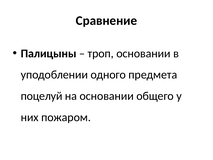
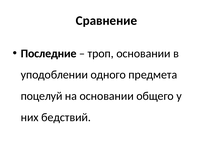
Палицыны: Палицыны -> Последние (49, 53)
пожаром: пожаром -> бедствий (66, 117)
